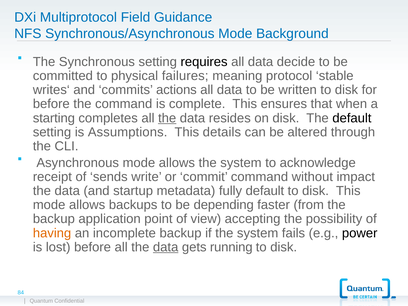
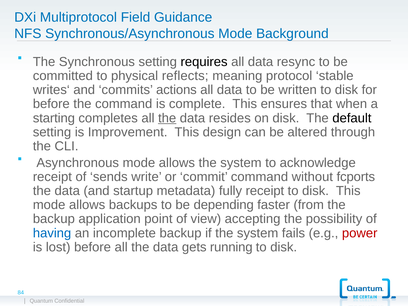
decide: decide -> resync (296, 62)
failures: failures -> reflects (185, 76)
is Assumptions: Assumptions -> Improvement (128, 132)
details: details -> design (222, 132)
impact: impact -> fcports (356, 177)
fully default: default -> receipt (265, 191)
having colour: orange -> blue (52, 233)
power colour: black -> red (360, 233)
data underline: present -> none (166, 247)
